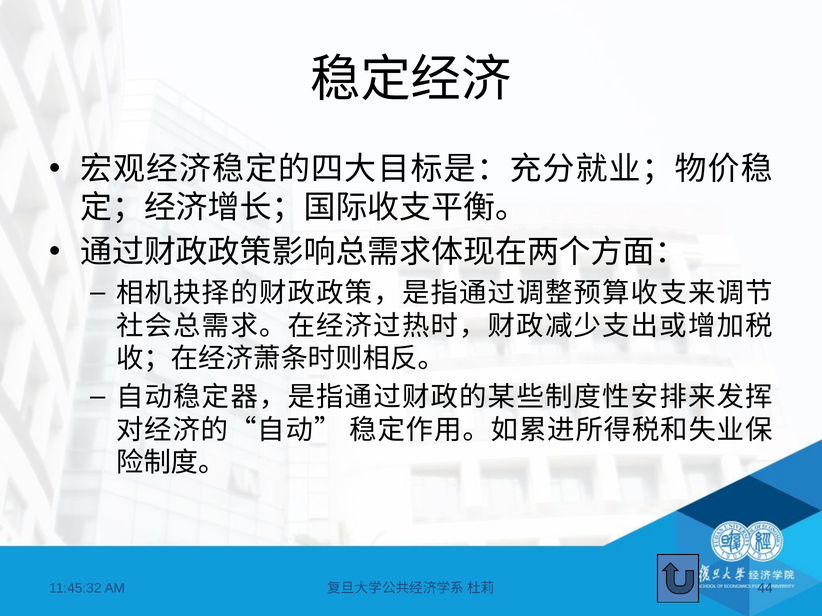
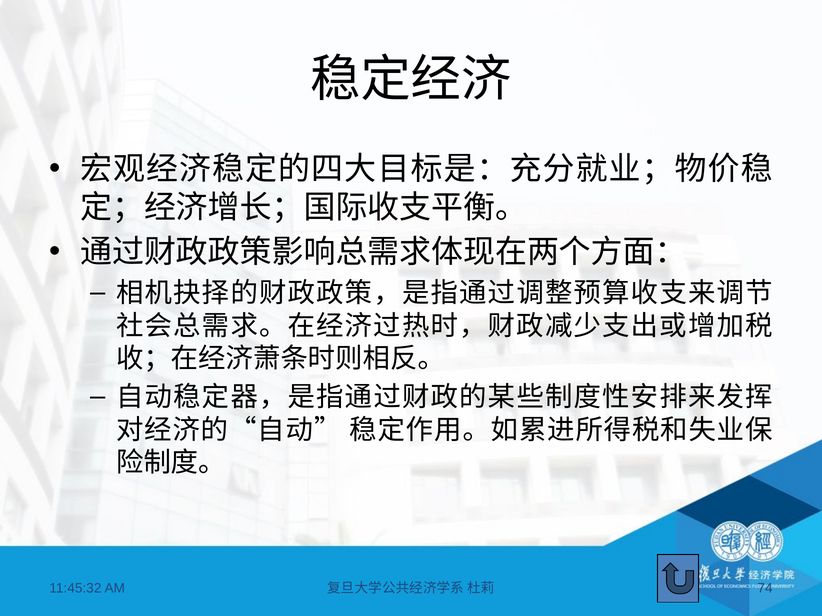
44: 44 -> 74 (765, 589)
